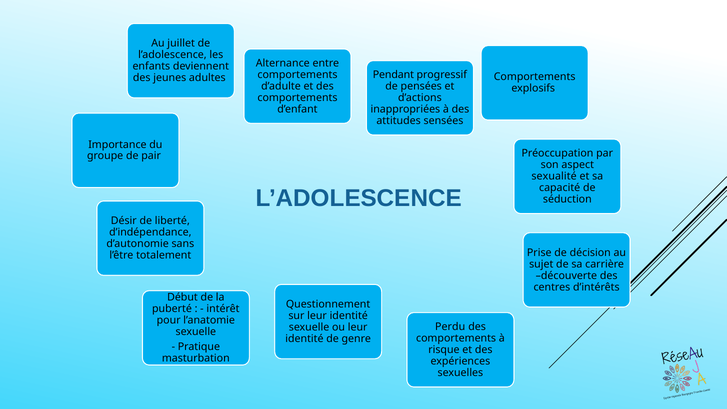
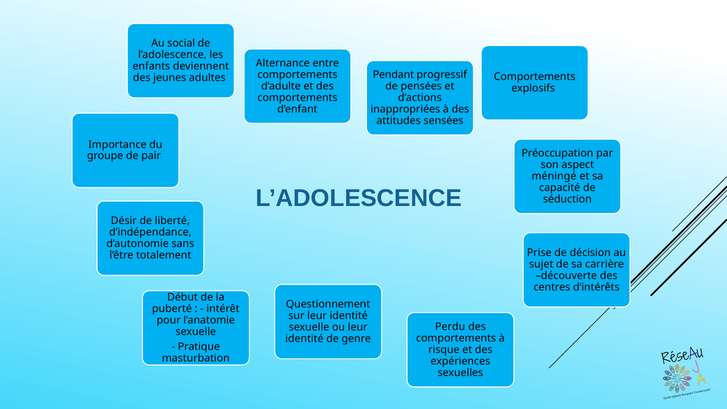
juillet: juillet -> social (181, 43)
sexualité: sexualité -> méningé (554, 176)
